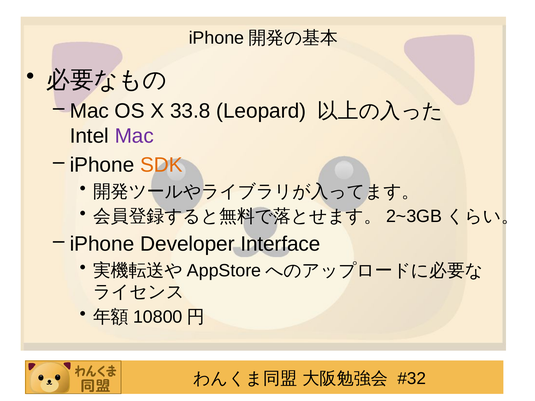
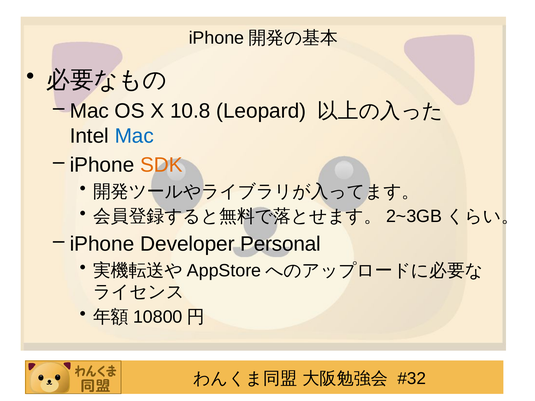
33.8: 33.8 -> 10.8 (190, 111)
Mac colour: purple -> blue (134, 136)
Interface: Interface -> Personal (280, 244)
